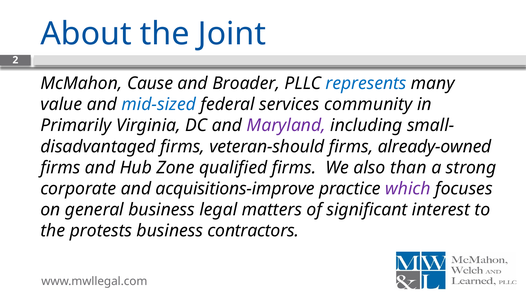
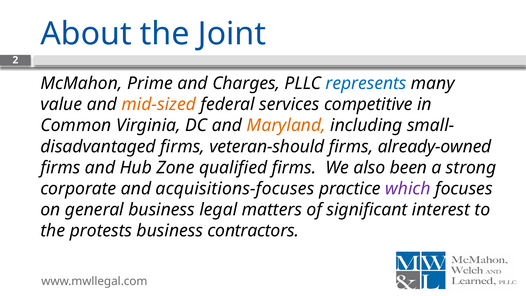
Cause: Cause -> Prime (150, 83)
Broader: Broader -> Charges (246, 83)
mid-sized colour: blue -> orange (159, 104)
community: community -> competitive (368, 104)
Primarily: Primarily -> Common (76, 125)
Maryland colour: purple -> orange (286, 125)
than: than -> been (408, 168)
acquisitions-improve: acquisitions-improve -> acquisitions-focuses (235, 189)
